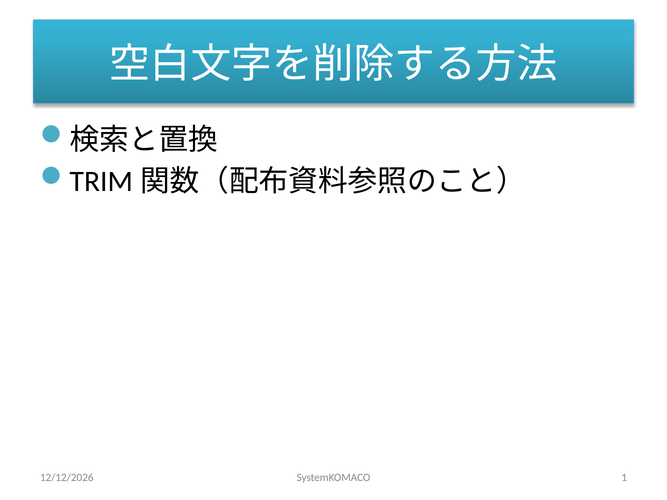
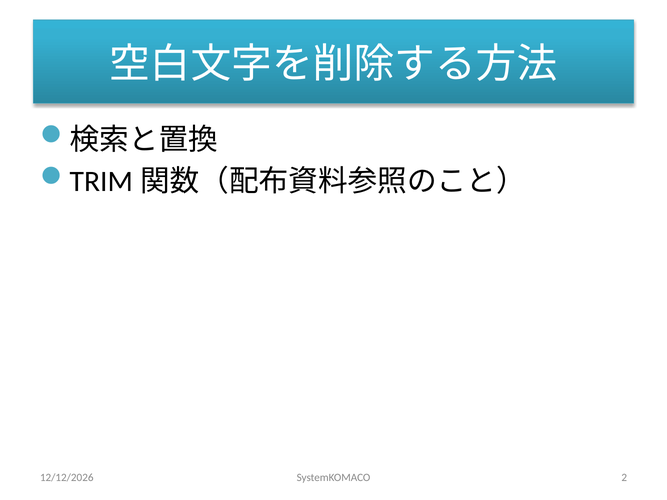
1: 1 -> 2 (624, 478)
